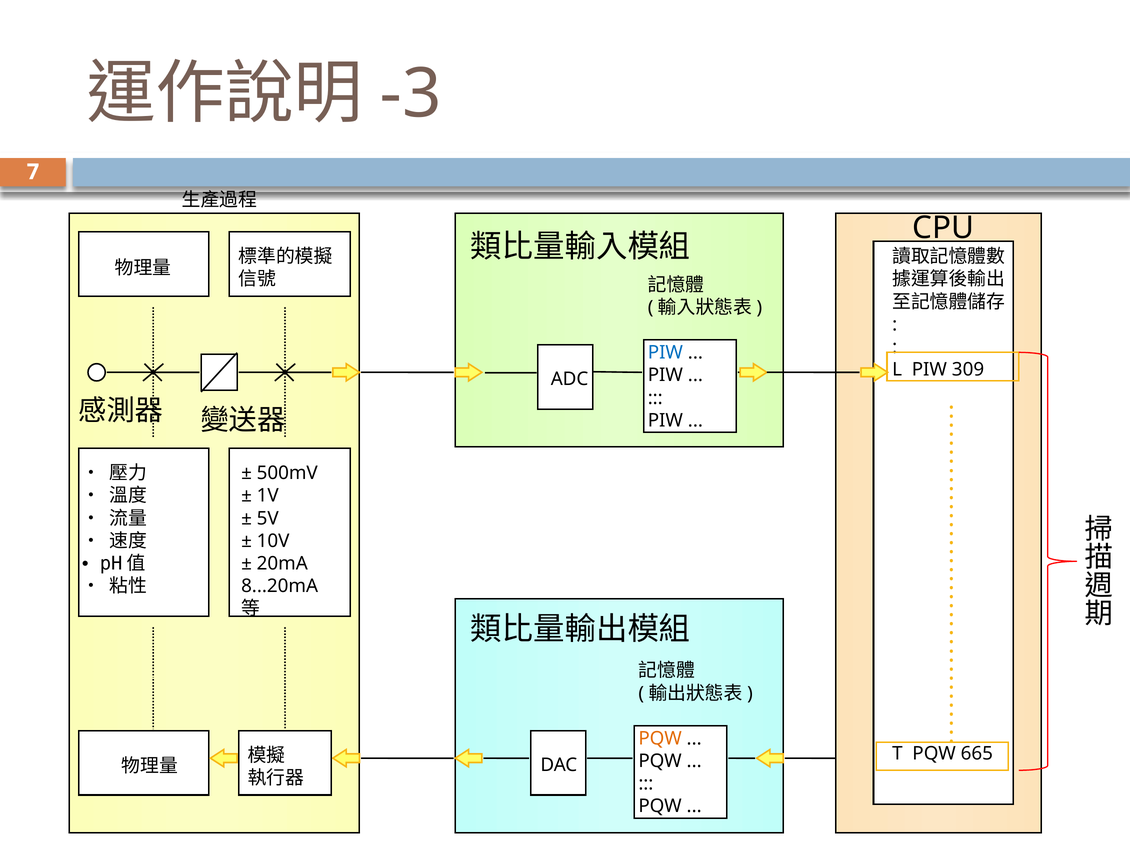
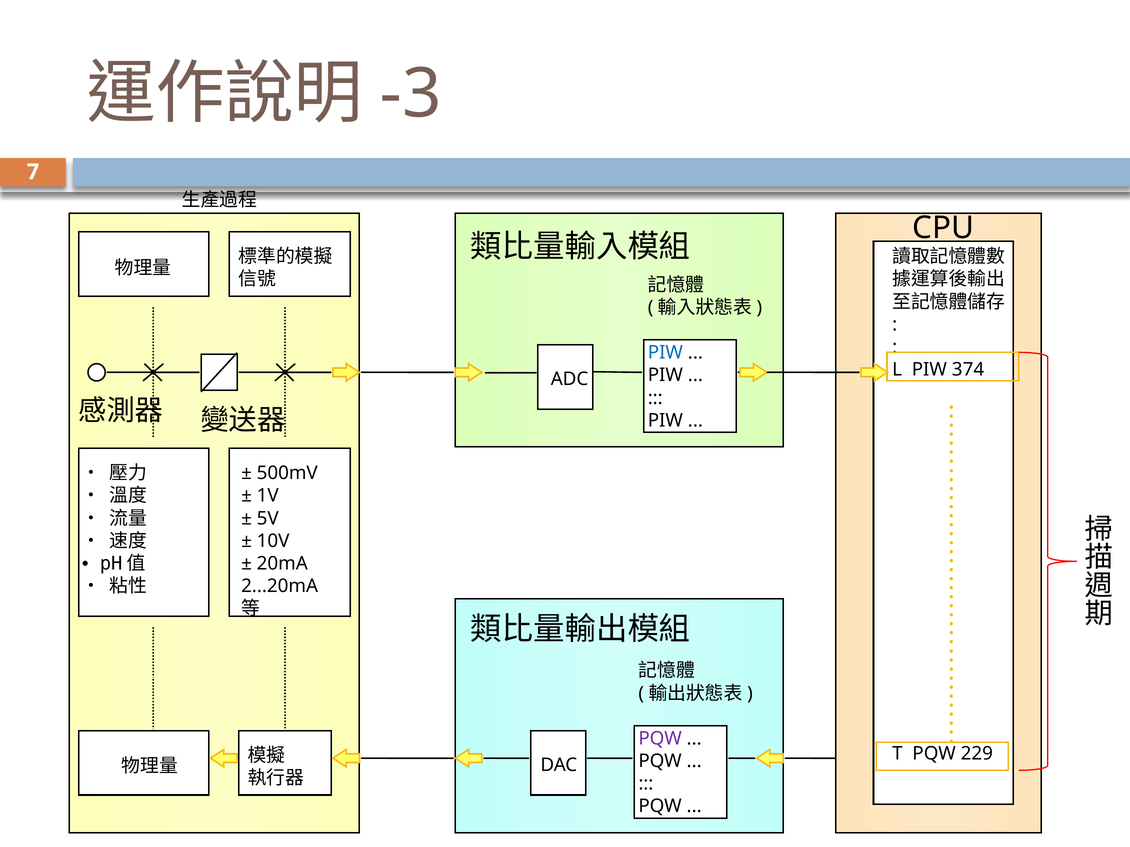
309: 309 -> 374 (968, 370)
8...20mA: 8...20mA -> 2...20mA (280, 586)
PQW colour: orange -> purple (660, 739)
665: 665 -> 229 (977, 754)
